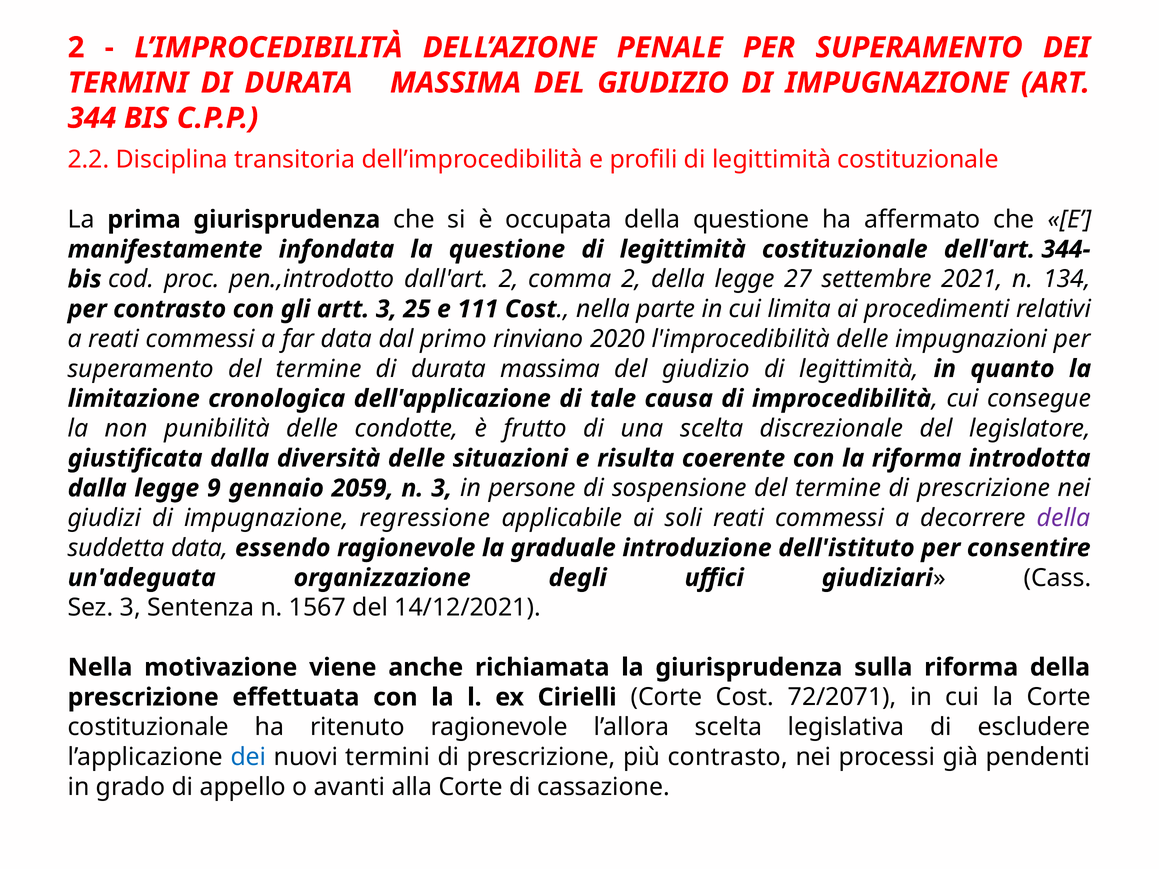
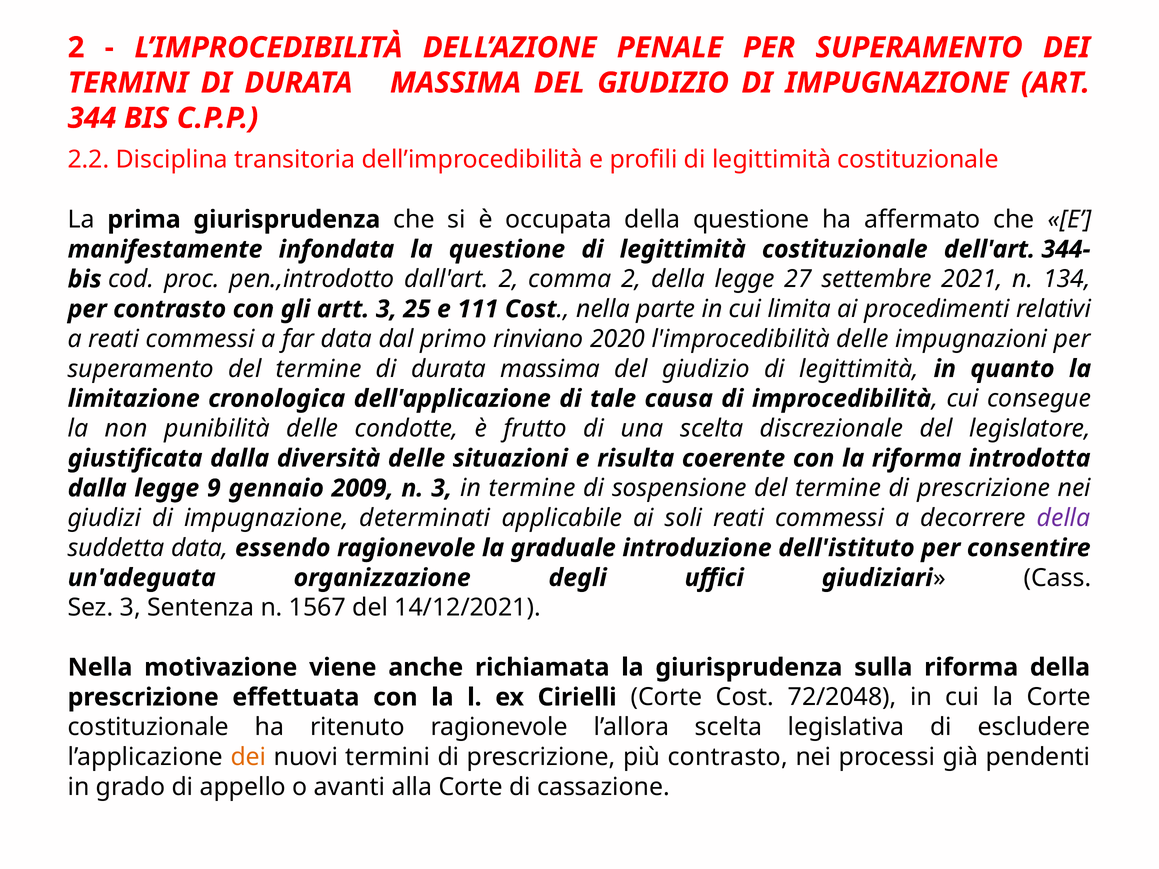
2059: 2059 -> 2009 (363, 488)
in persone: persone -> termine (532, 488)
regressione: regressione -> determinati (425, 518)
72/2071: 72/2071 -> 72/2048 (842, 697)
dei colour: blue -> orange (248, 757)
